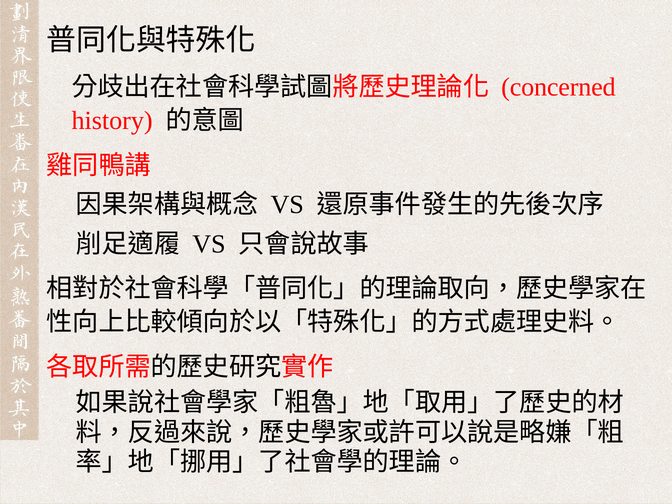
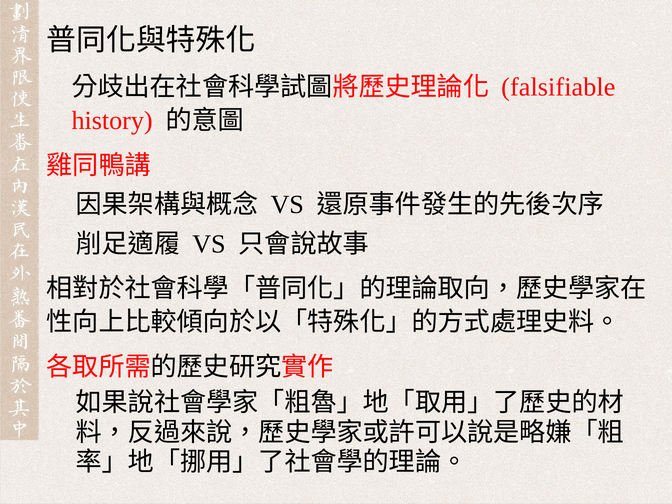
concerned: concerned -> falsifiable (558, 87)
